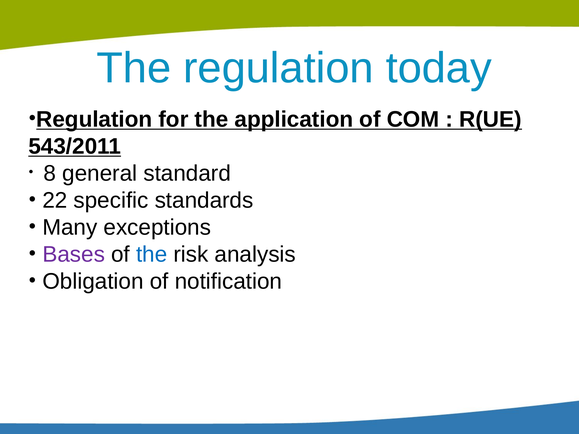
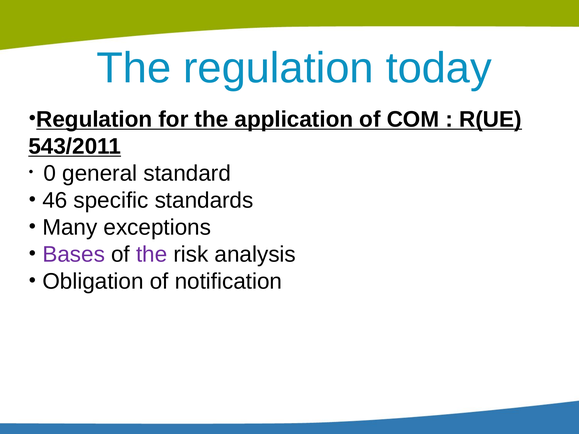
8: 8 -> 0 (50, 173)
22: 22 -> 46 (55, 200)
the colour: blue -> purple (152, 255)
